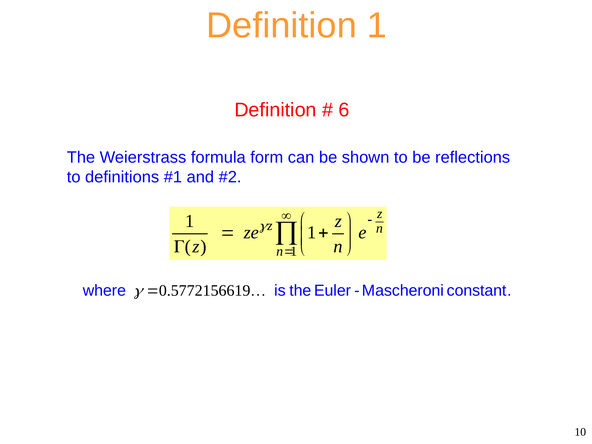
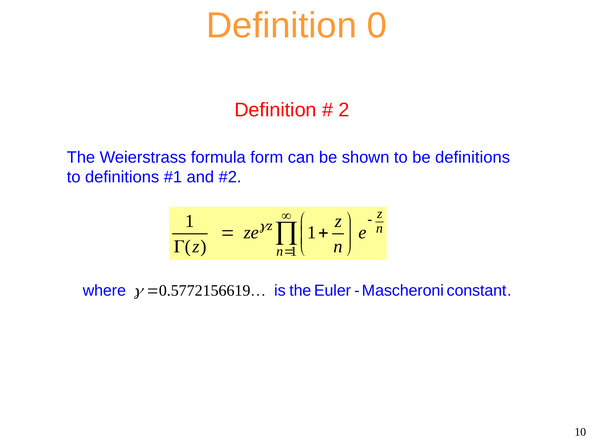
Definition 1: 1 -> 0 (377, 25)
6: 6 -> 2 (344, 110)
be reflections: reflections -> definitions (473, 157)
